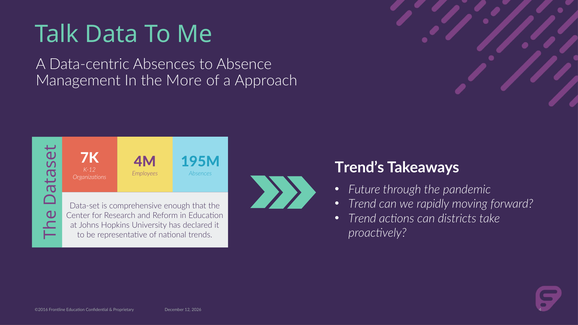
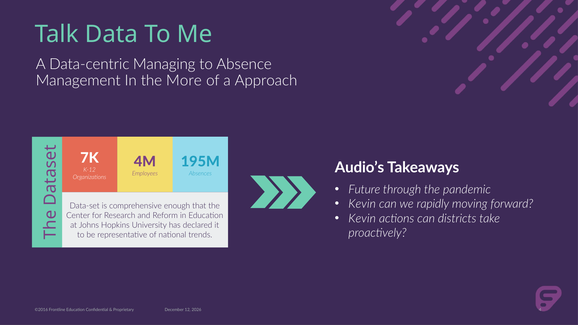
Data-centric Absences: Absences -> Managing (164, 64)
Trend’s: Trend’s -> Audio’s (359, 168)
Trend: Trend -> Kevin (362, 204)
Trend: Trend -> Kevin (362, 219)
